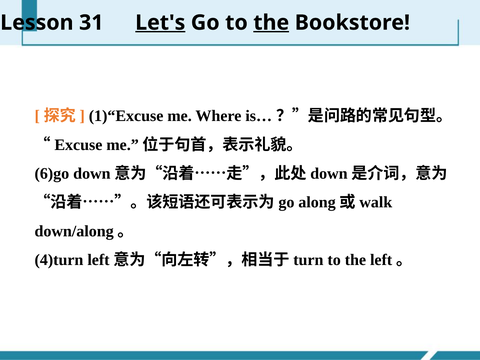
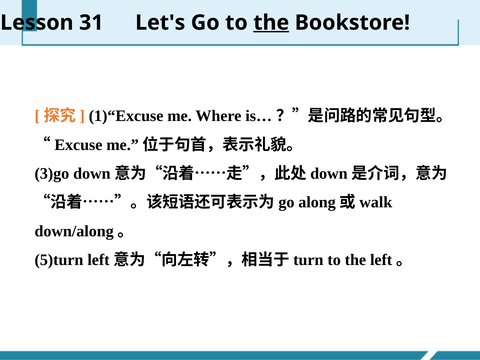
Let's underline: present -> none (160, 23)
6)go: 6)go -> 3)go (52, 174)
4)turn: 4)turn -> 5)turn (59, 260)
